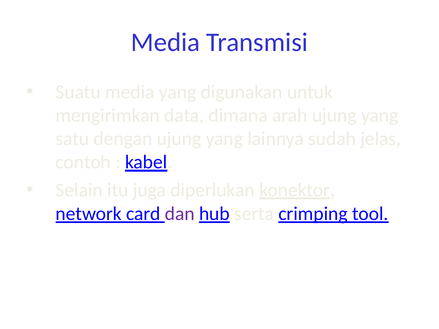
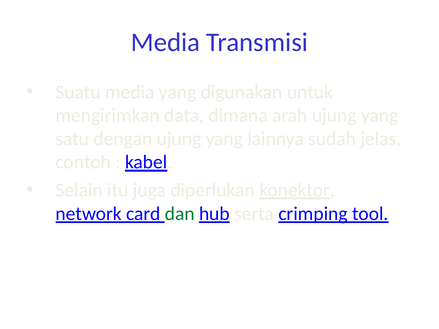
dan colour: purple -> green (180, 214)
